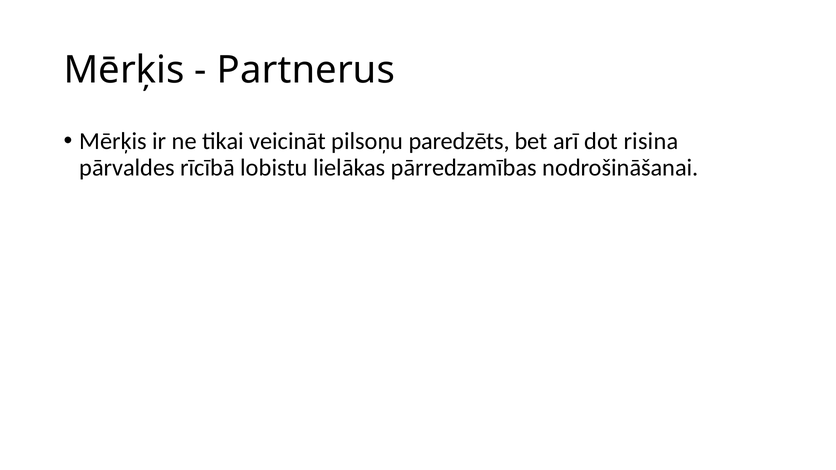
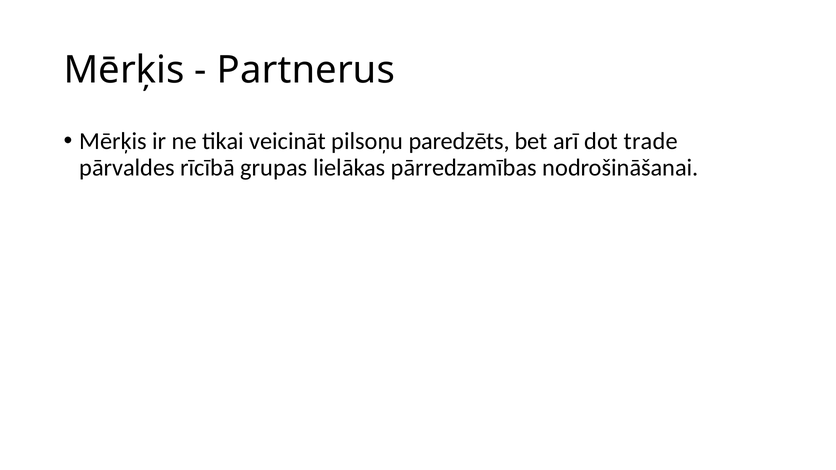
risina: risina -> trade (651, 141)
lobistu: lobistu -> grupas (274, 168)
